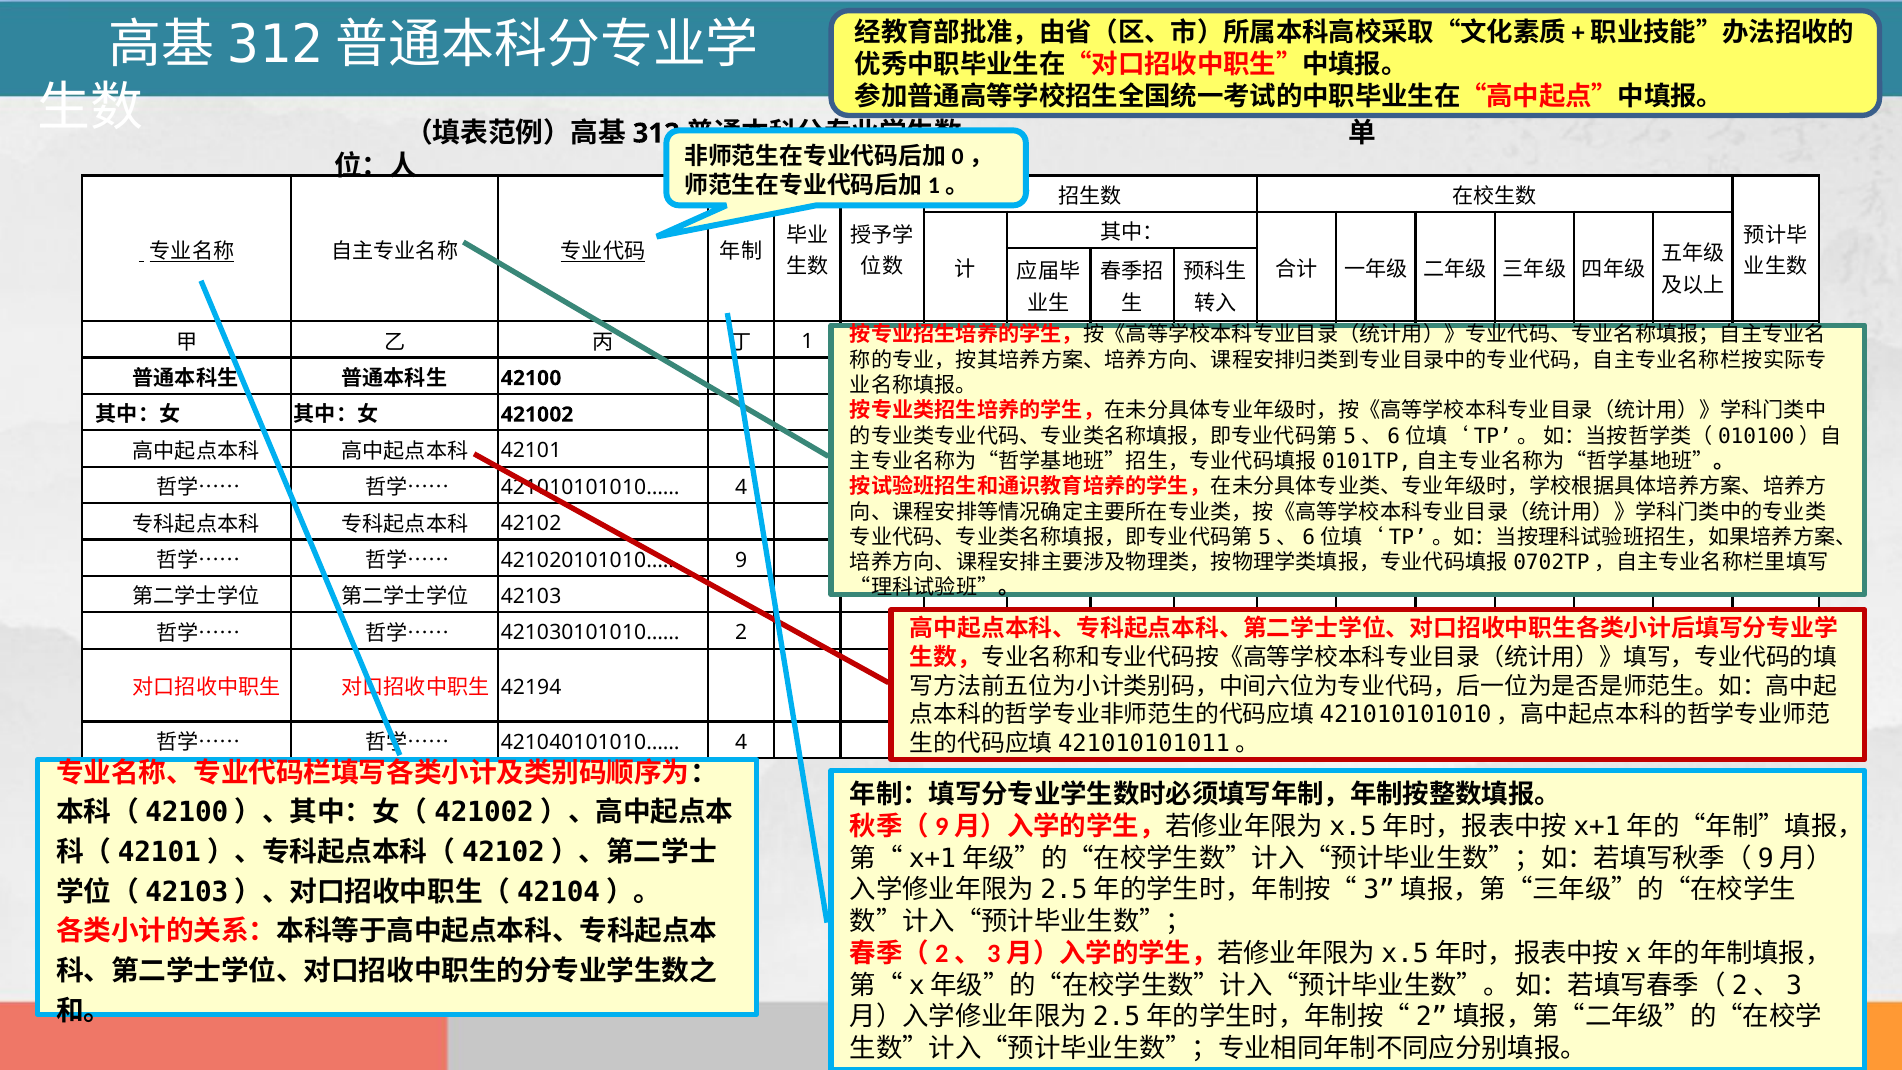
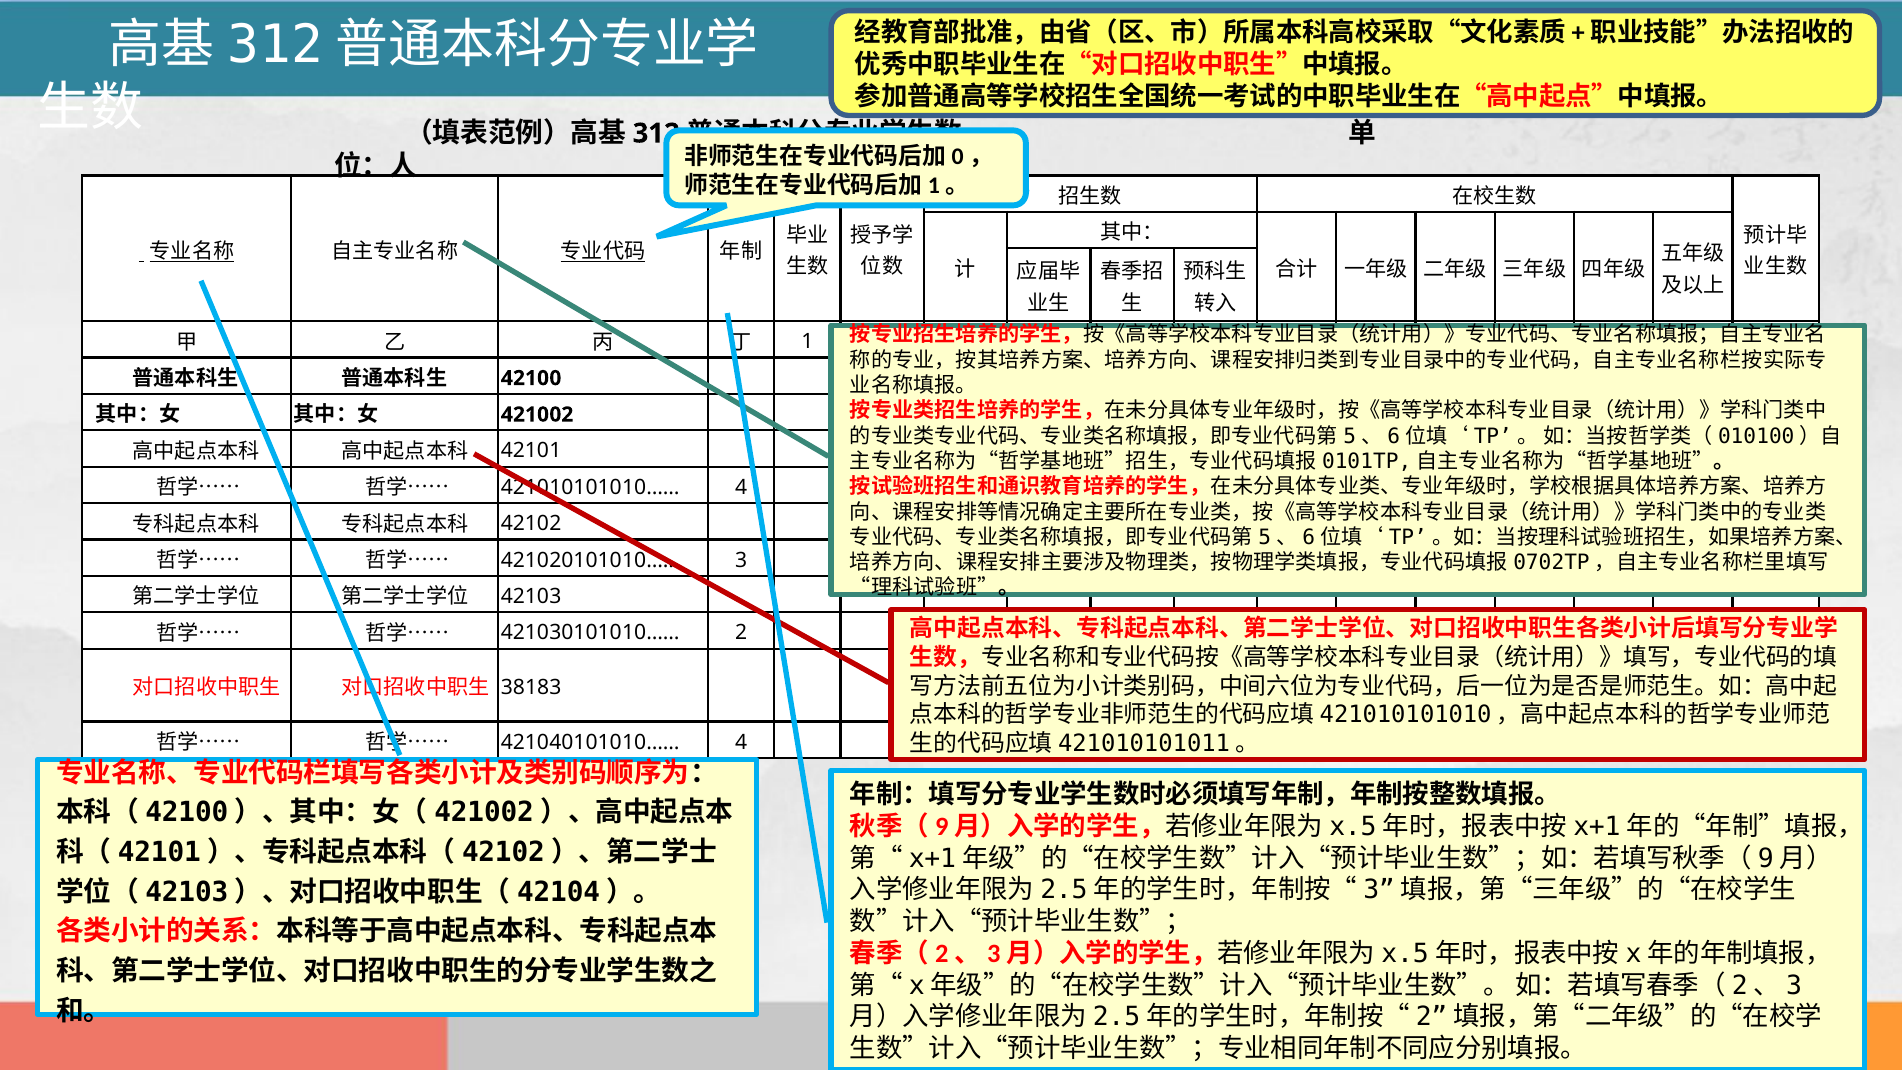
421020101010…… 9: 9 -> 3 (741, 560)
42194: 42194 -> 38183 (531, 688)
